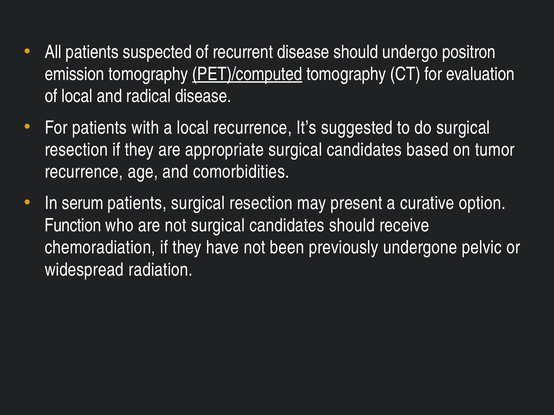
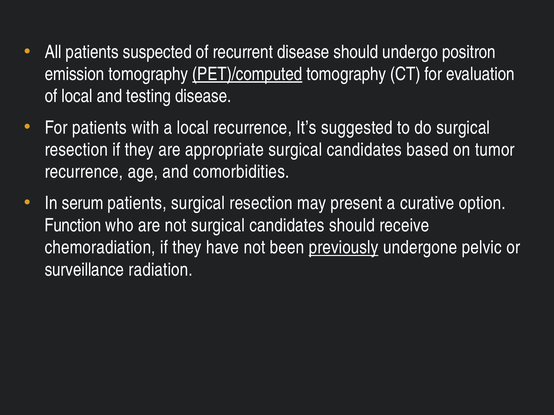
radical: radical -> testing (149, 96)
previously underline: none -> present (344, 248)
widespread: widespread -> surveillance (84, 270)
